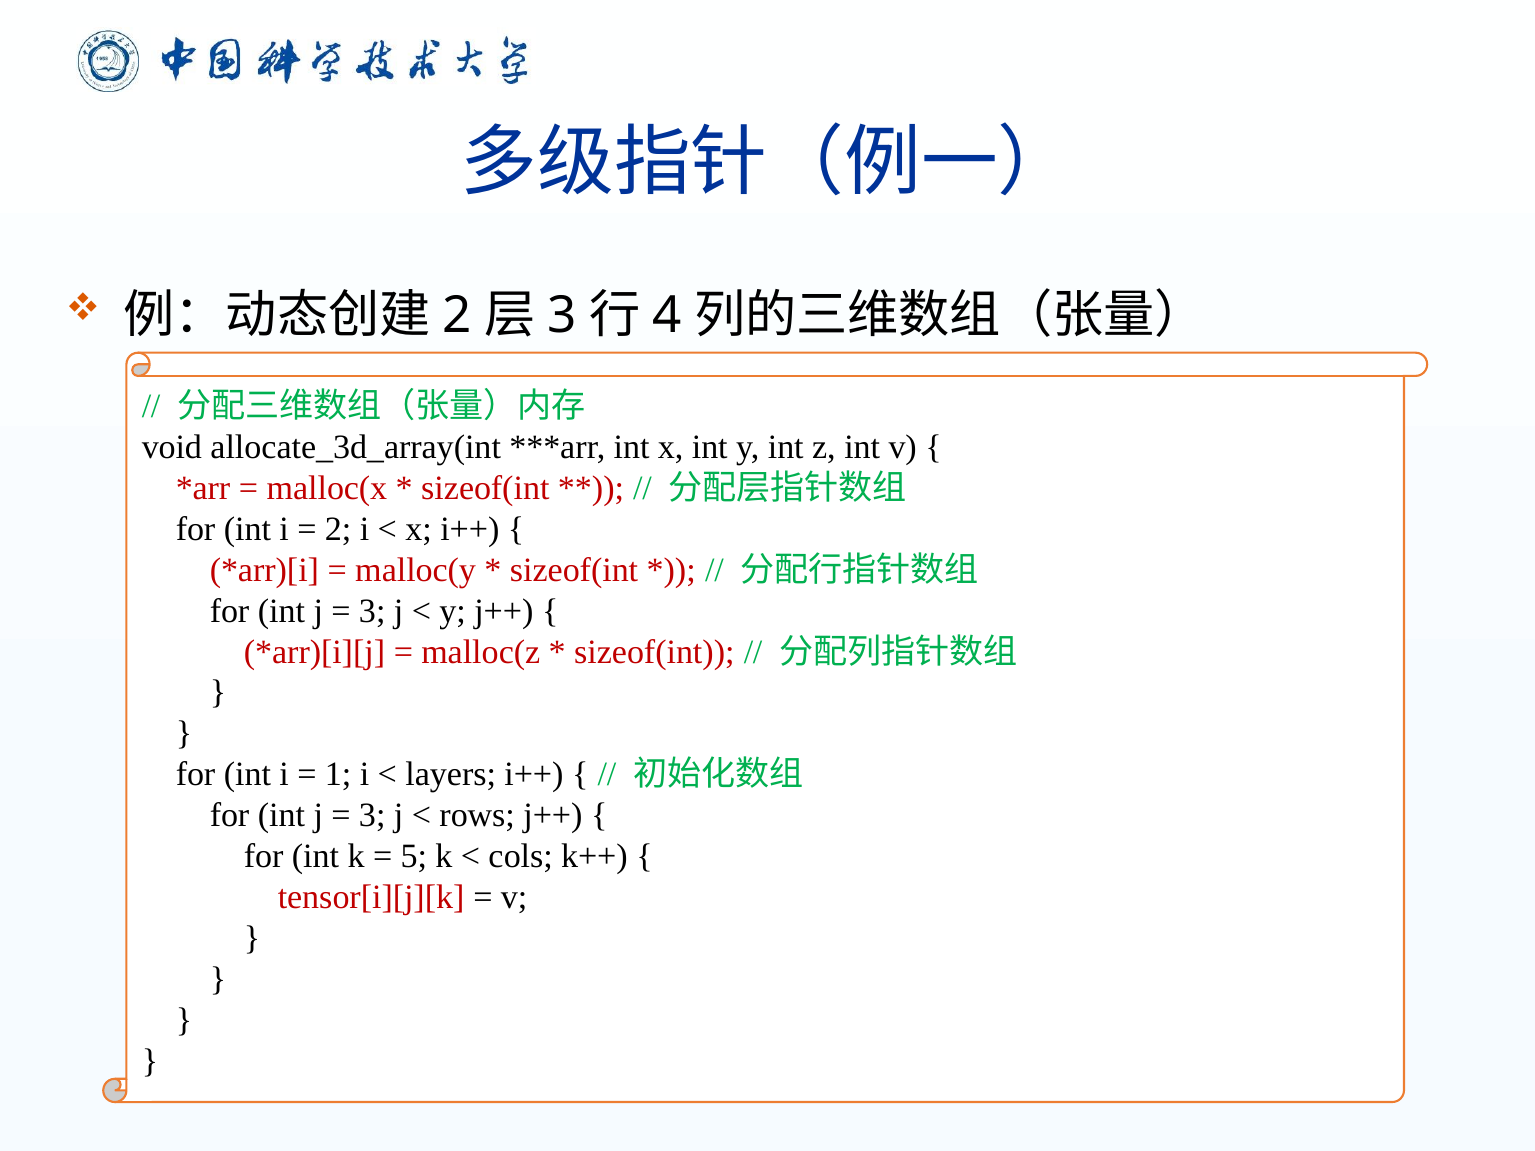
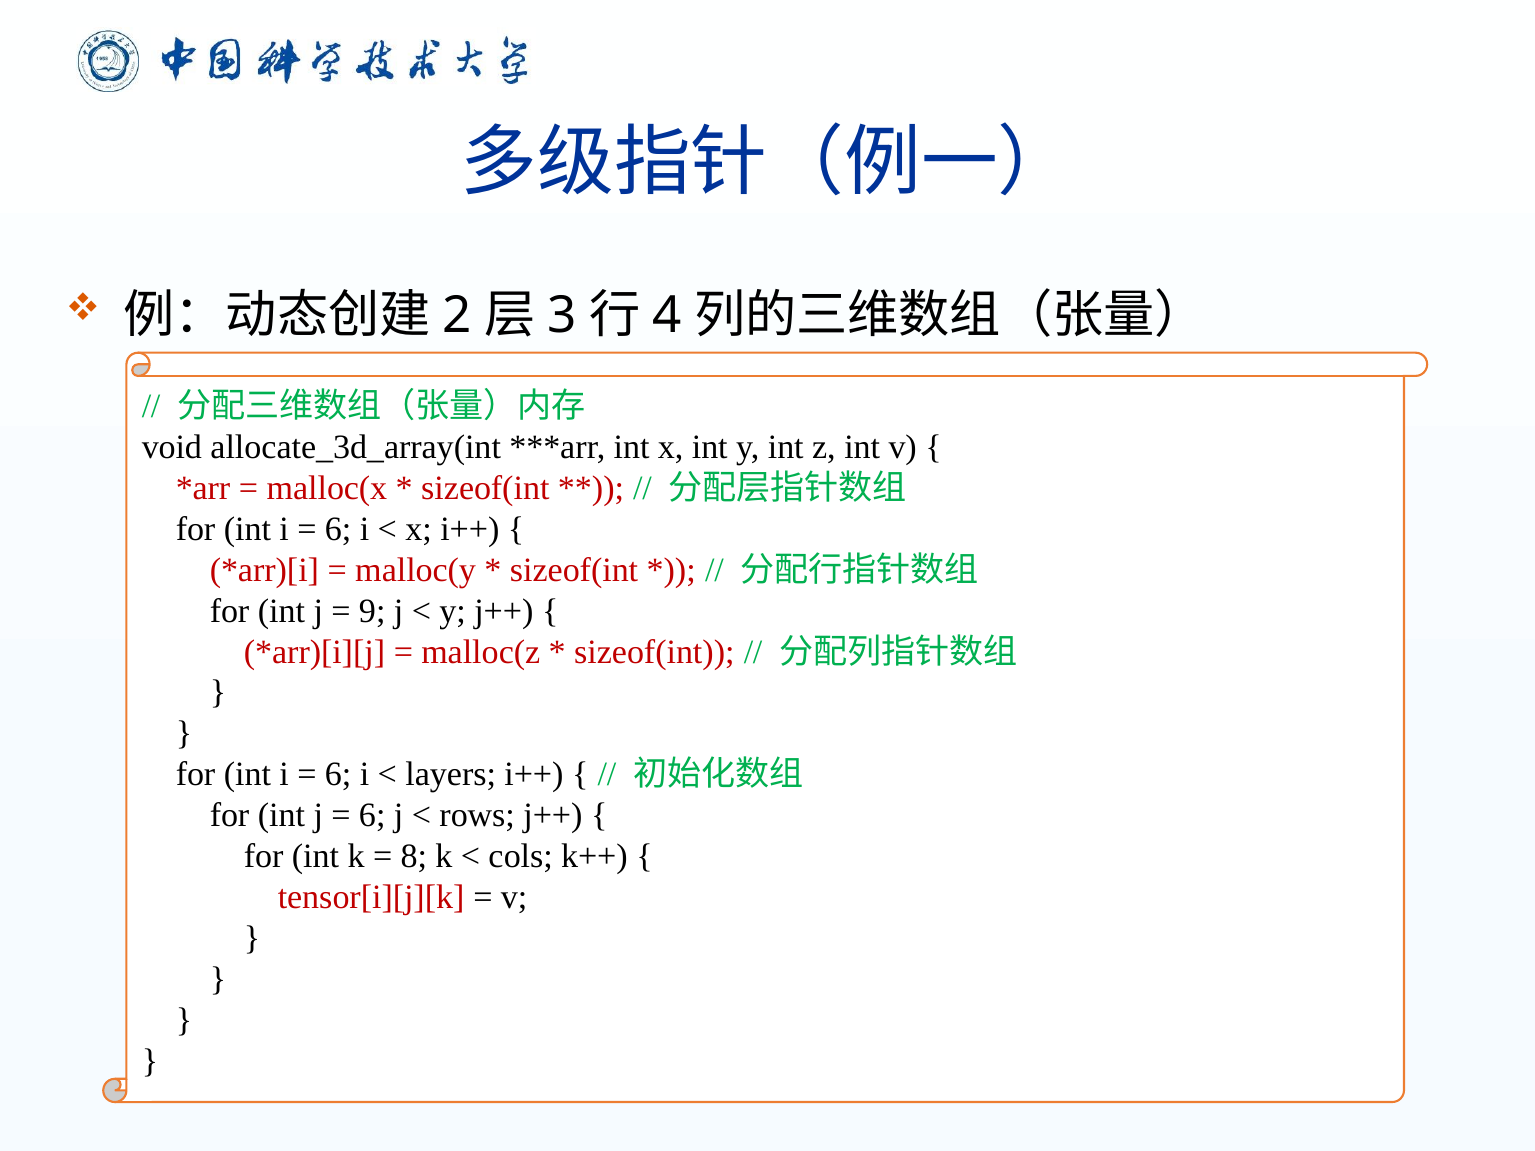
2: 2 -> 6 (338, 529)
3: 3 -> 9 (372, 611)
1: 1 -> 6 (338, 775)
3: 3 -> 6 (372, 816)
5: 5 -> 8 (414, 857)
